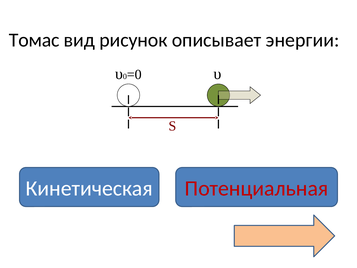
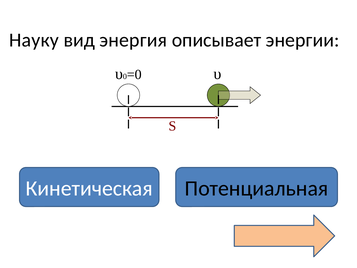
Томас: Томас -> Науку (34, 40)
рисунок: рисунок -> энергия (133, 40)
Потенциальная colour: red -> black (257, 188)
